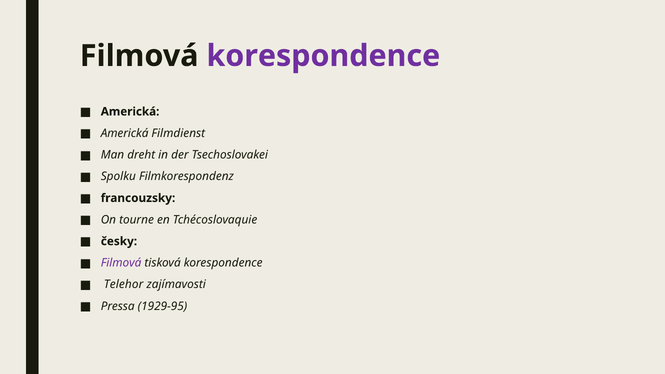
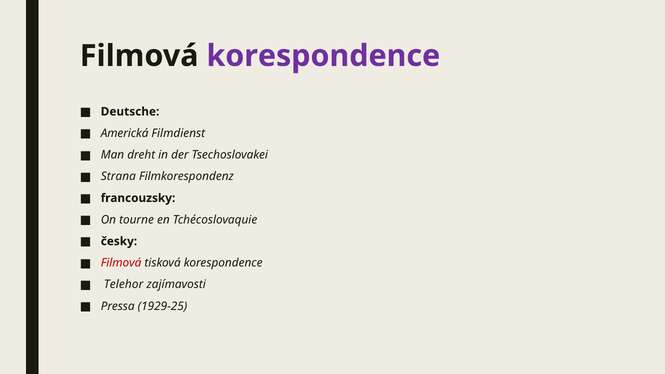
Americká: Americká -> Deutsche (130, 112)
Spolku: Spolku -> Strana (118, 176)
Filmová colour: purple -> red (121, 263)
1929-95: 1929-95 -> 1929-25 (162, 306)
